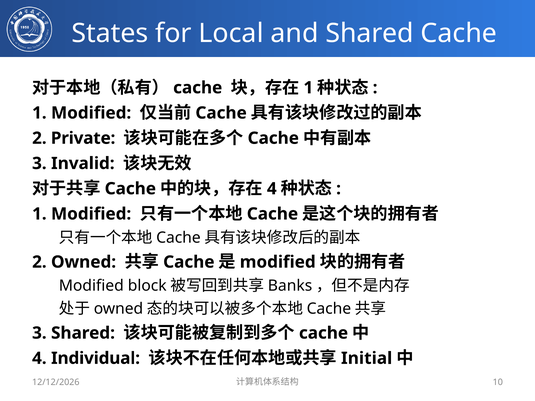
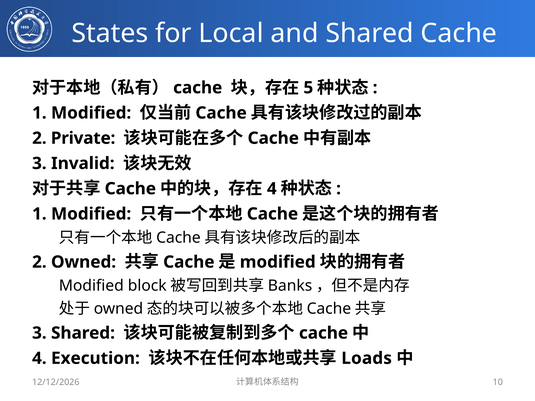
1: 1 -> 5 (308, 88)
Individual: Individual -> Execution (95, 358)
Initial: Initial -> Loads (367, 358)
